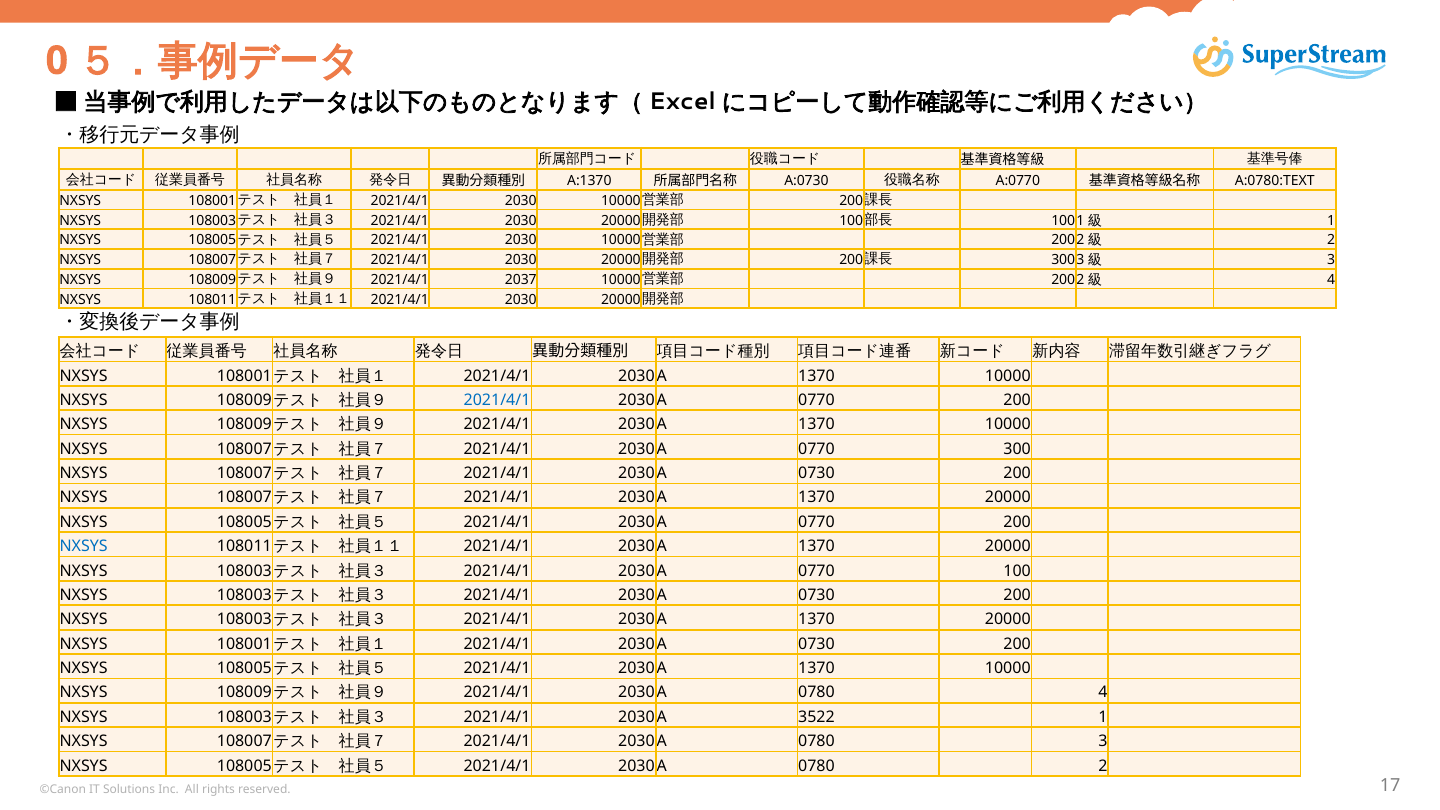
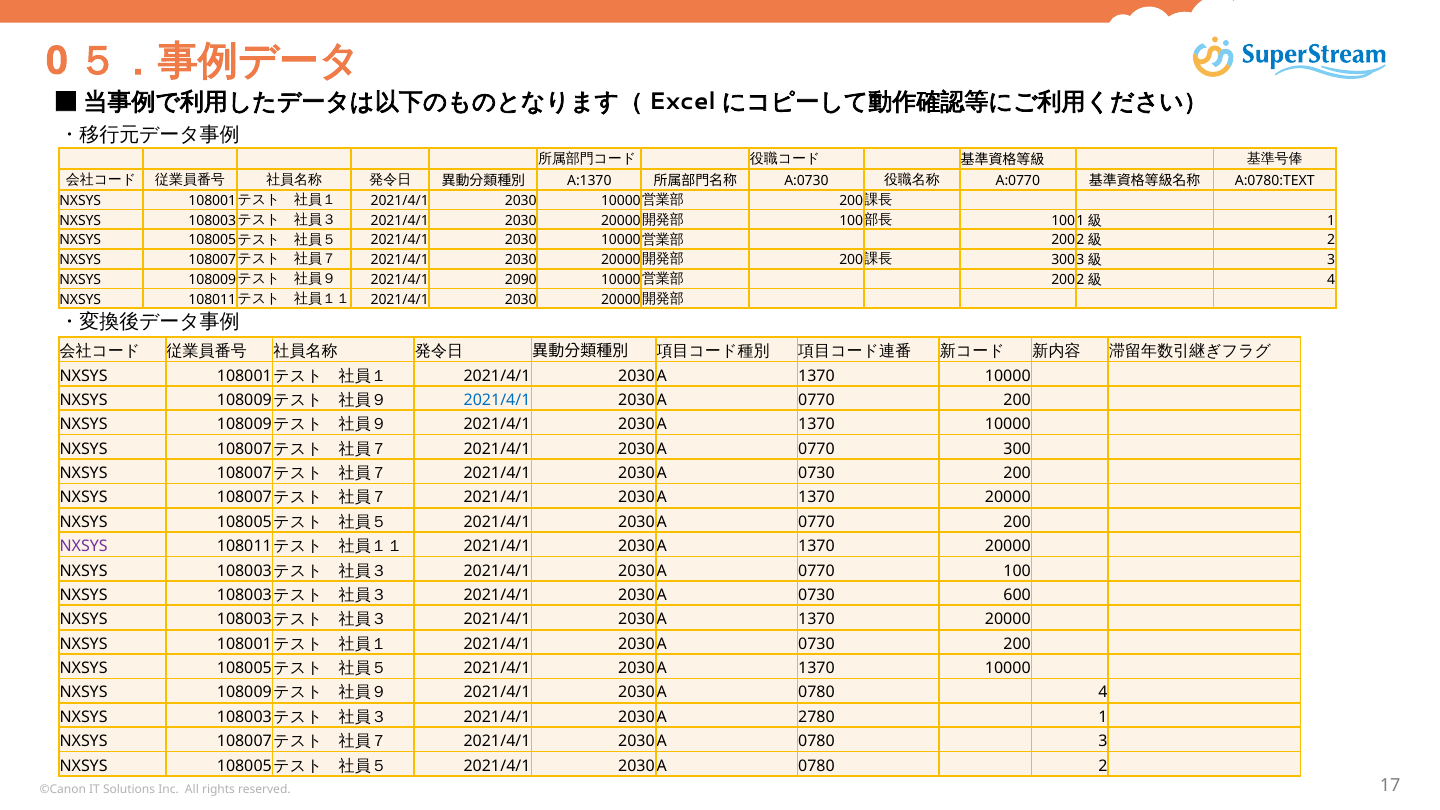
2037: 2037 -> 2090 (521, 280)
NXSYS colour: blue -> purple (84, 546)
200: 200 -> 600 (1017, 595)
3522: 3522 -> 2780 (816, 717)
